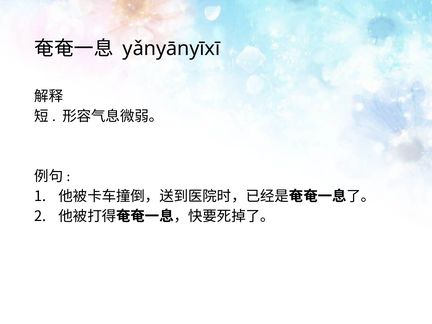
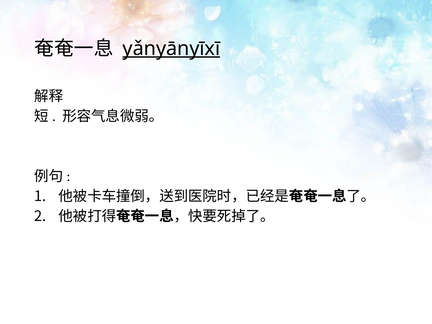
yǎnyānyīxī underline: none -> present (171, 48)
